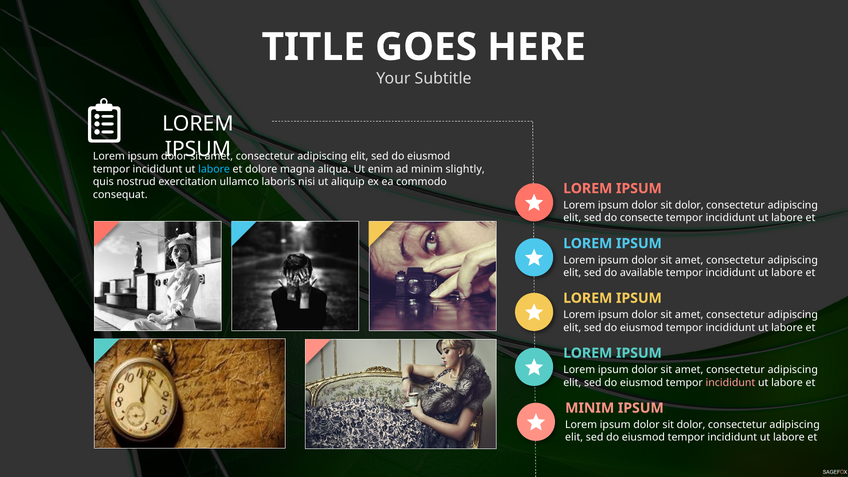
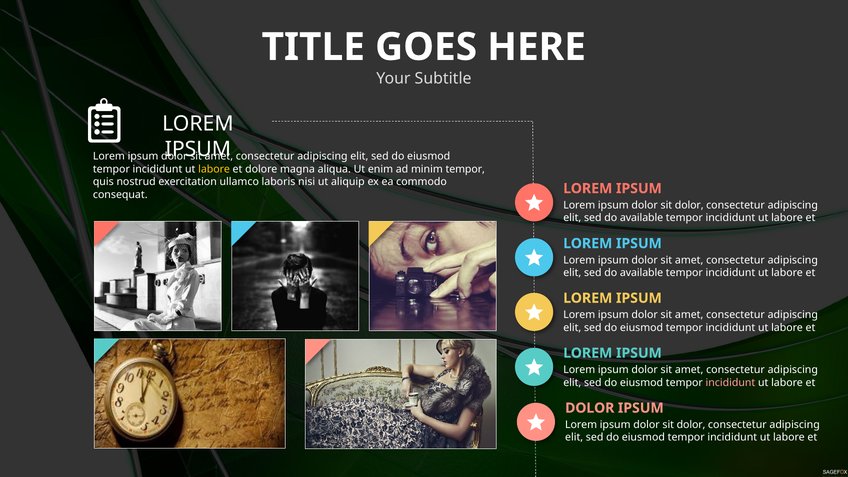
labore colour: light blue -> yellow (214, 169)
minim slightly: slightly -> tempor (465, 169)
consecte: consecte -> available (642, 218)
MINIM: MINIM -> DOLOR (590, 408)
